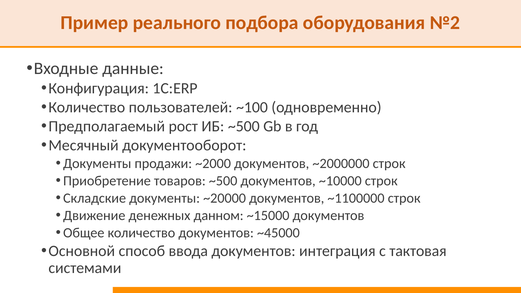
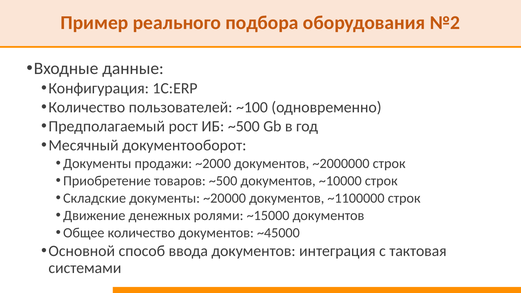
данном: данном -> ролями (219, 215)
